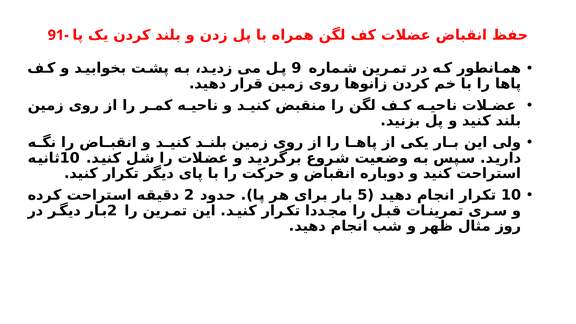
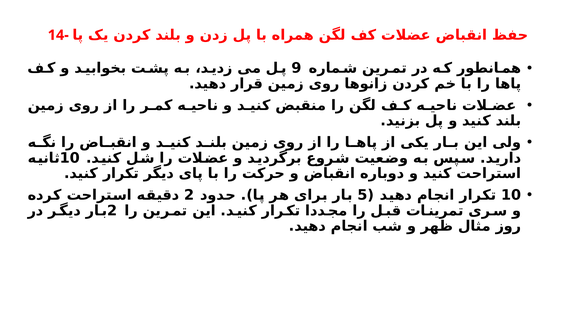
91-: 91- -> 14- (58, 35)
